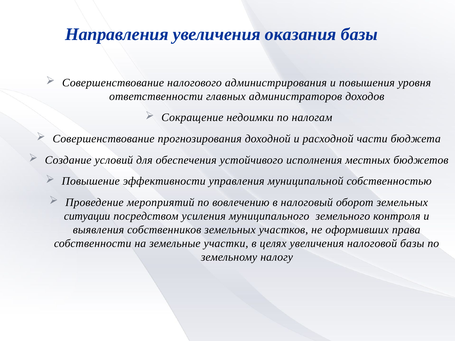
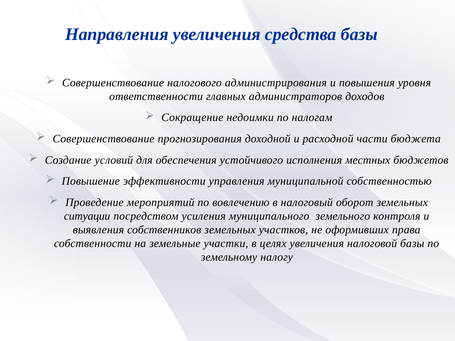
оказания: оказания -> средства (301, 34)
